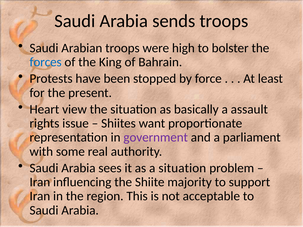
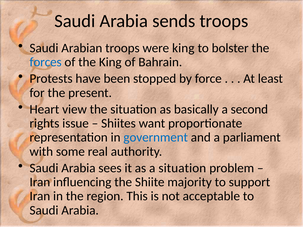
were high: high -> king (183, 48)
assault: assault -> second (249, 109)
government colour: purple -> blue (156, 138)
